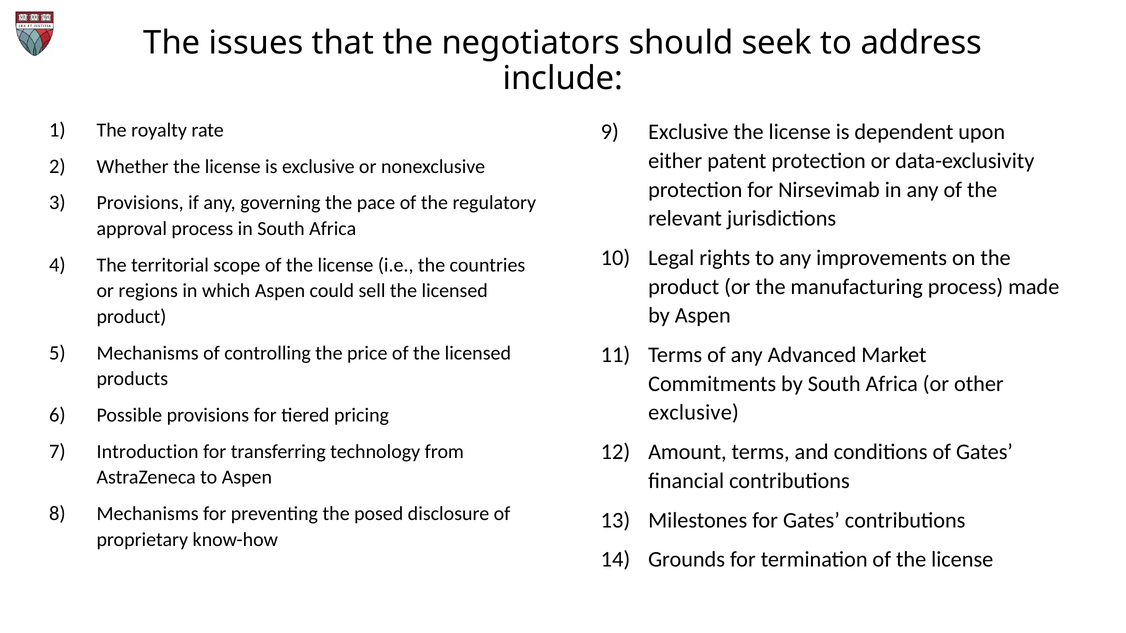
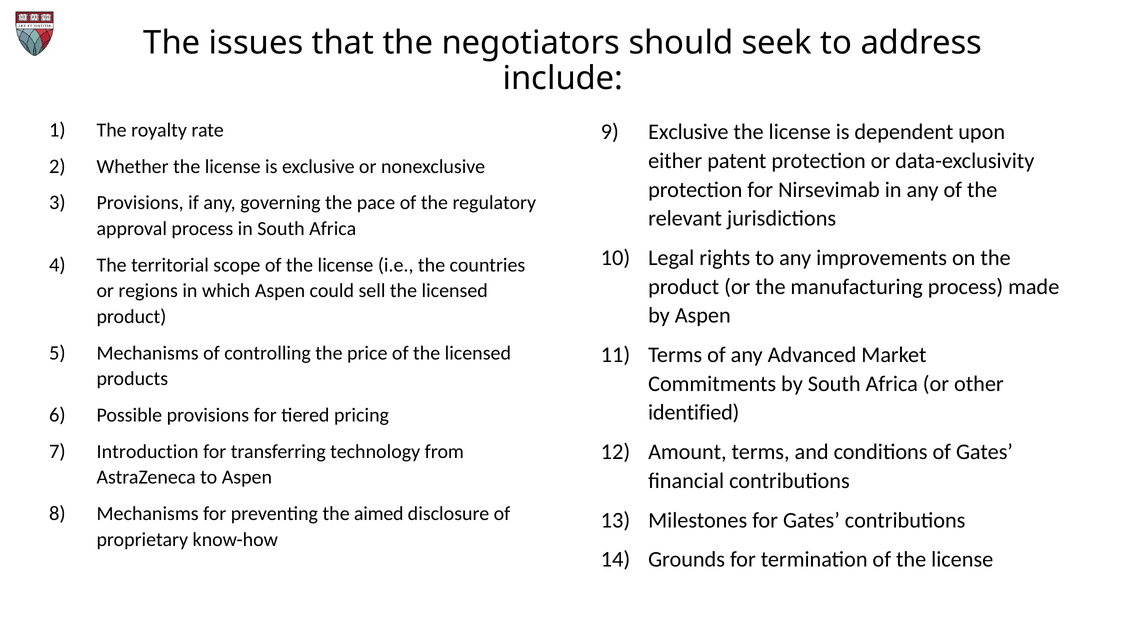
exclusive: exclusive -> identified (694, 413)
posed: posed -> aimed (379, 514)
